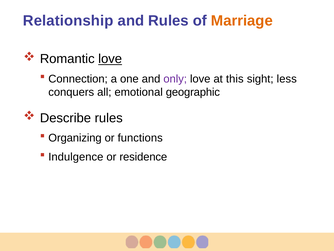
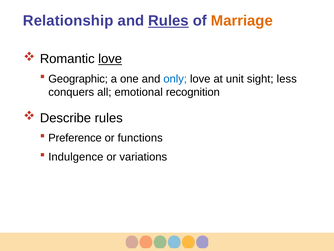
Rules underline: none -> present (168, 21)
Connection: Connection -> Geographic (78, 79)
only colour: purple -> blue (175, 79)
this: this -> unit (235, 79)
geographic: geographic -> recognition (193, 92)
Organizing: Organizing -> Preference (75, 138)
residence: residence -> variations (143, 157)
